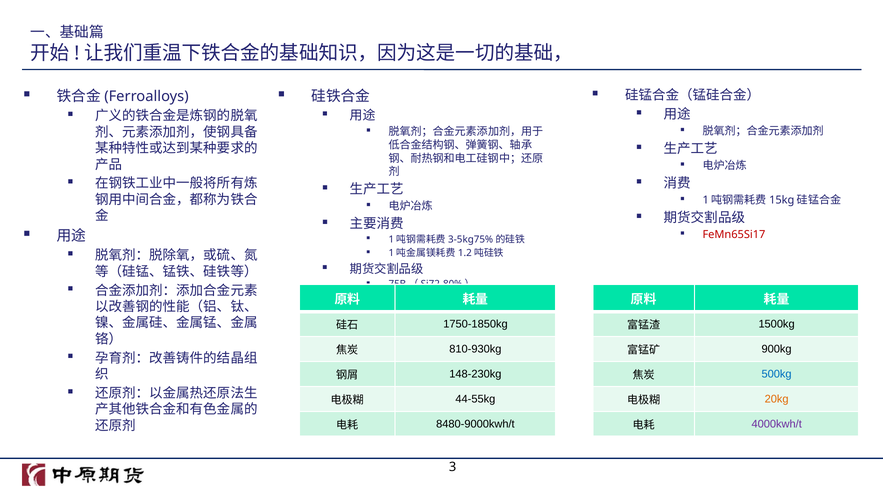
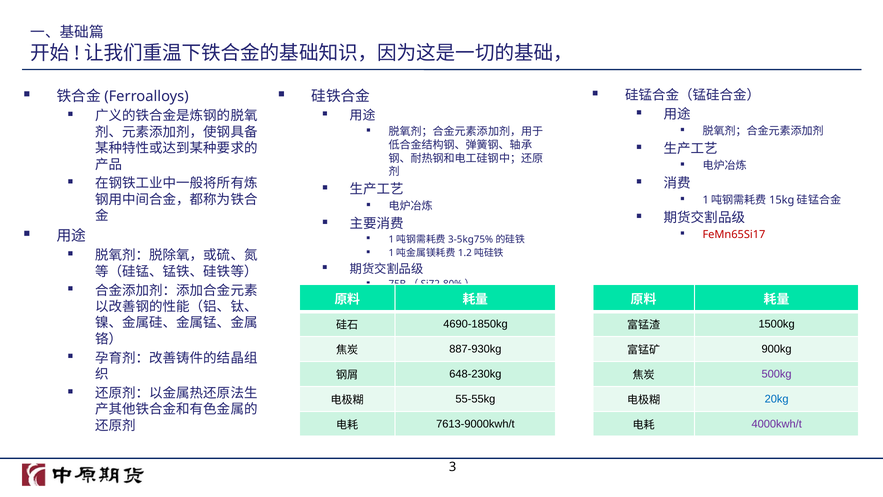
1750-1850kg: 1750-1850kg -> 4690-1850kg (475, 324)
810-930kg: 810-930kg -> 887-930kg (475, 349)
148-230kg: 148-230kg -> 648-230kg (475, 374)
500kg colour: blue -> purple (777, 374)
44-55kg: 44-55kg -> 55-55kg (475, 399)
20kg colour: orange -> blue (777, 399)
8480-9000kwh/t: 8480-9000kwh/t -> 7613-9000kwh/t (475, 424)
